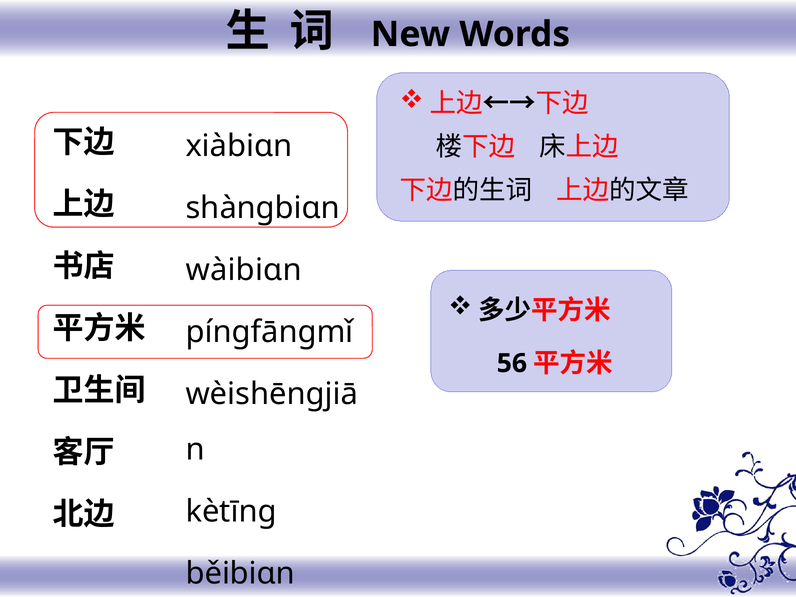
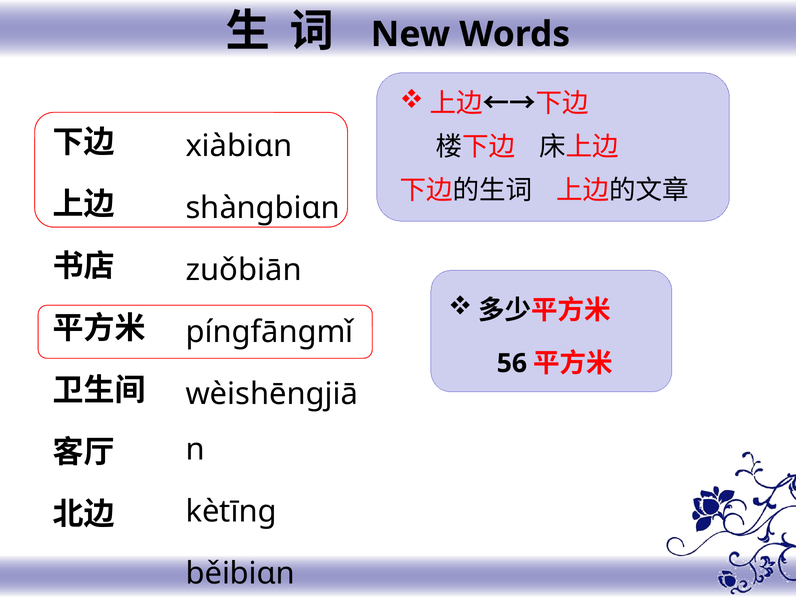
wàibiɑn: wàibiɑn -> zuǒbiān (244, 270)
